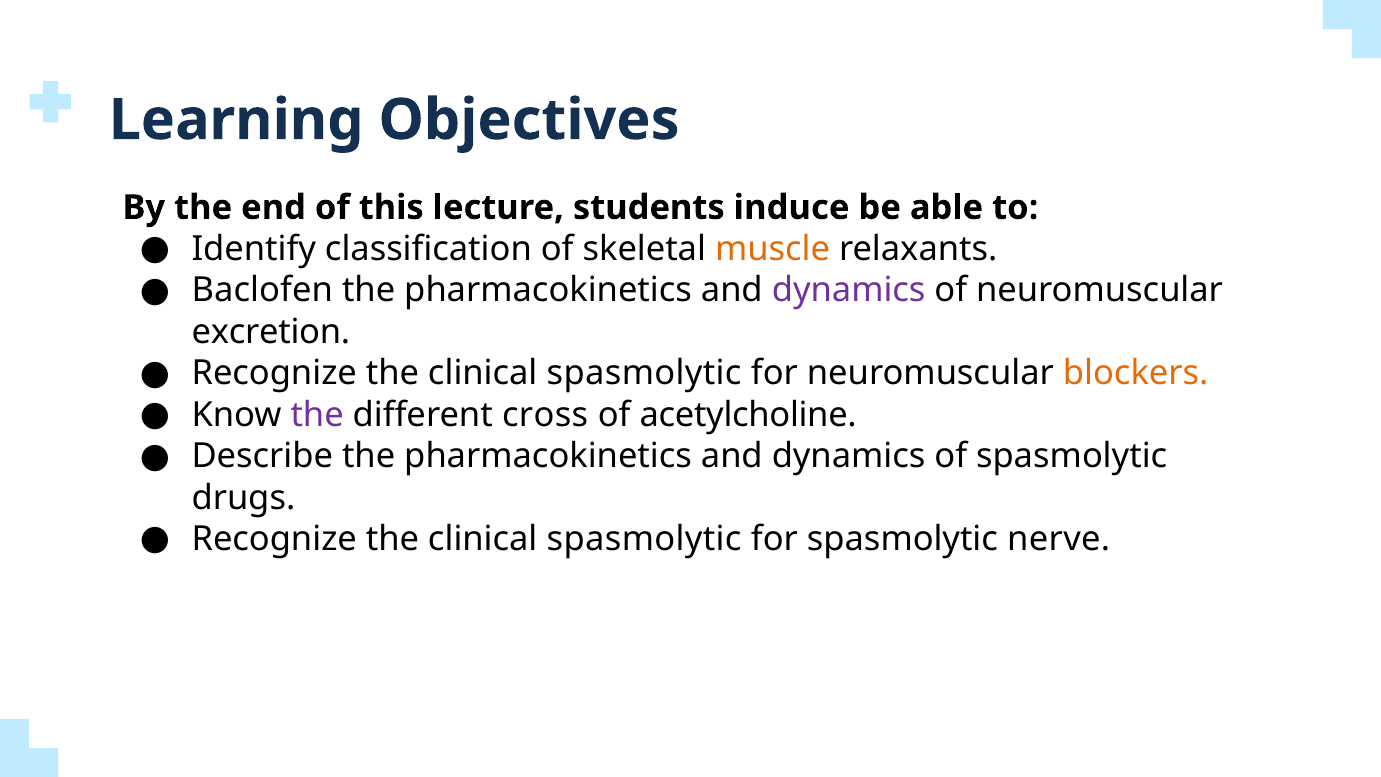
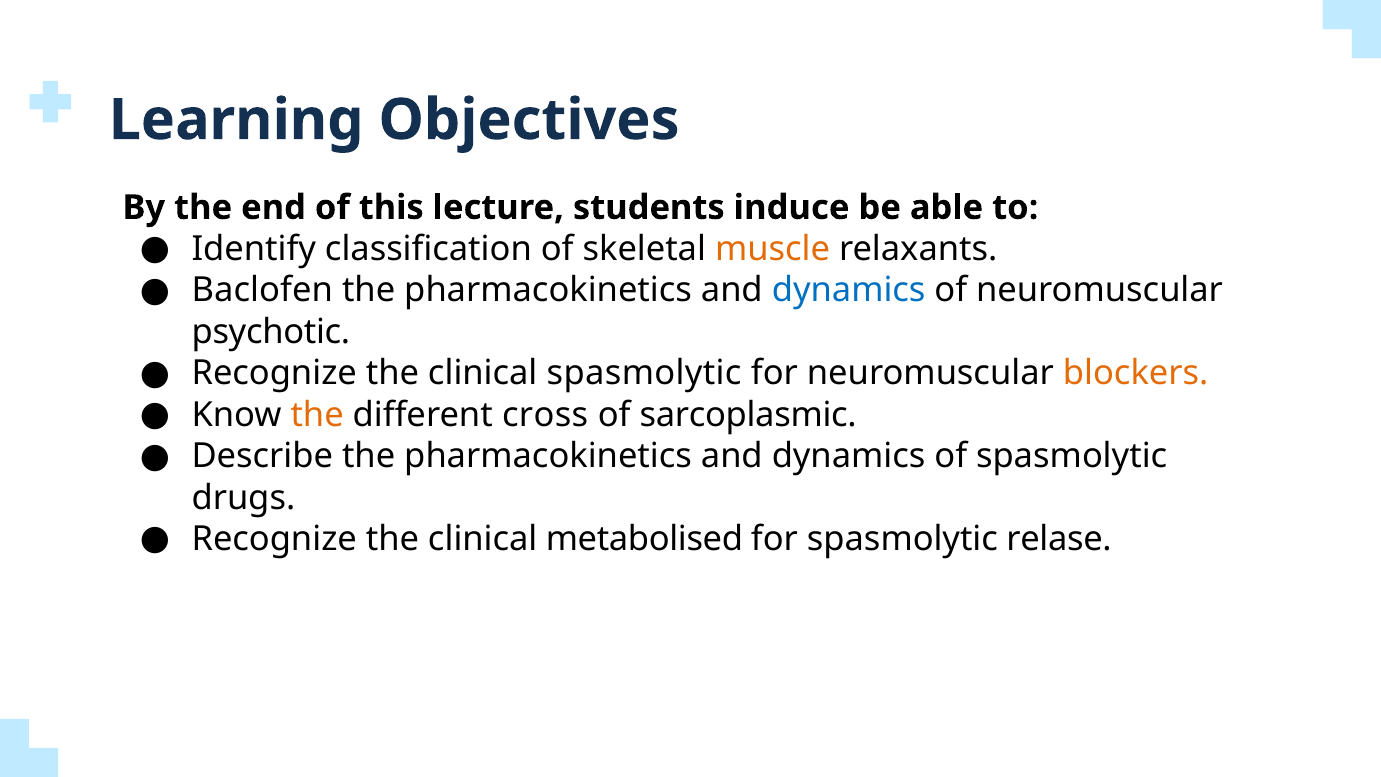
dynamics colour: purple -> blue (849, 290)
excretion: excretion -> psychotic (271, 332)
the colour: purple -> orange (317, 415)
acetylcholine: acetylcholine -> sarcoplasmic (748, 415)
spasmolytic: spasmolytic -> metabolised (644, 539)
nerve: nerve -> relase (1059, 539)
